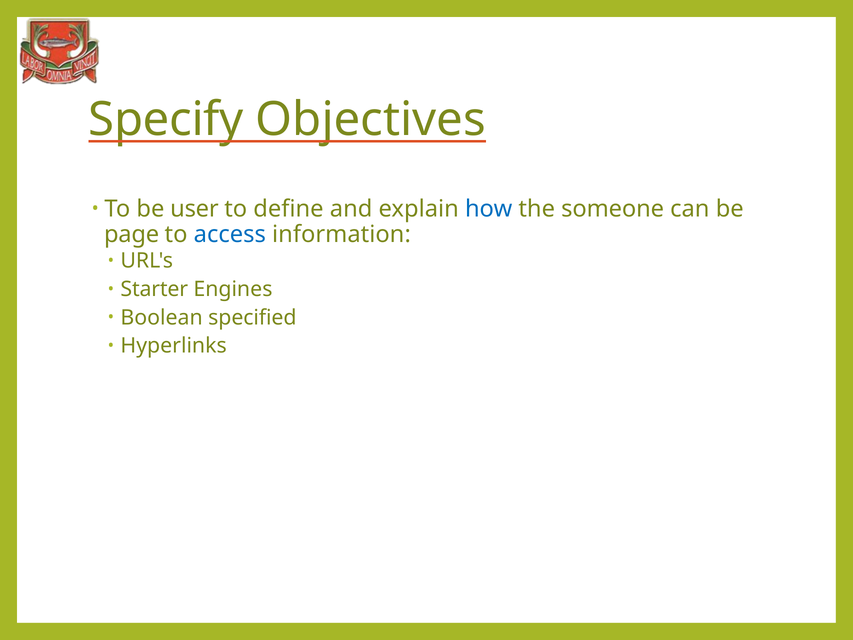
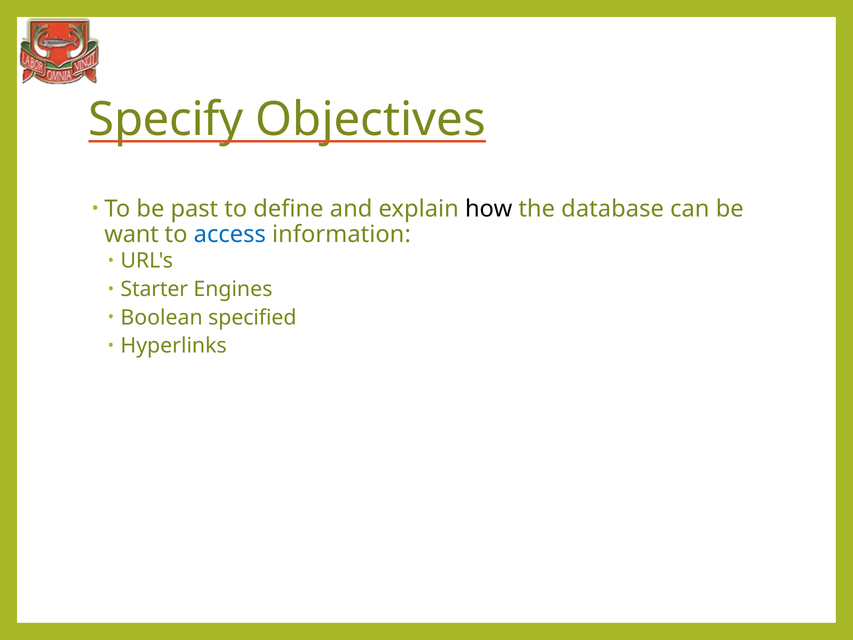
user: user -> past (194, 209)
how colour: blue -> black (489, 209)
someone: someone -> database (613, 209)
page: page -> want (132, 235)
